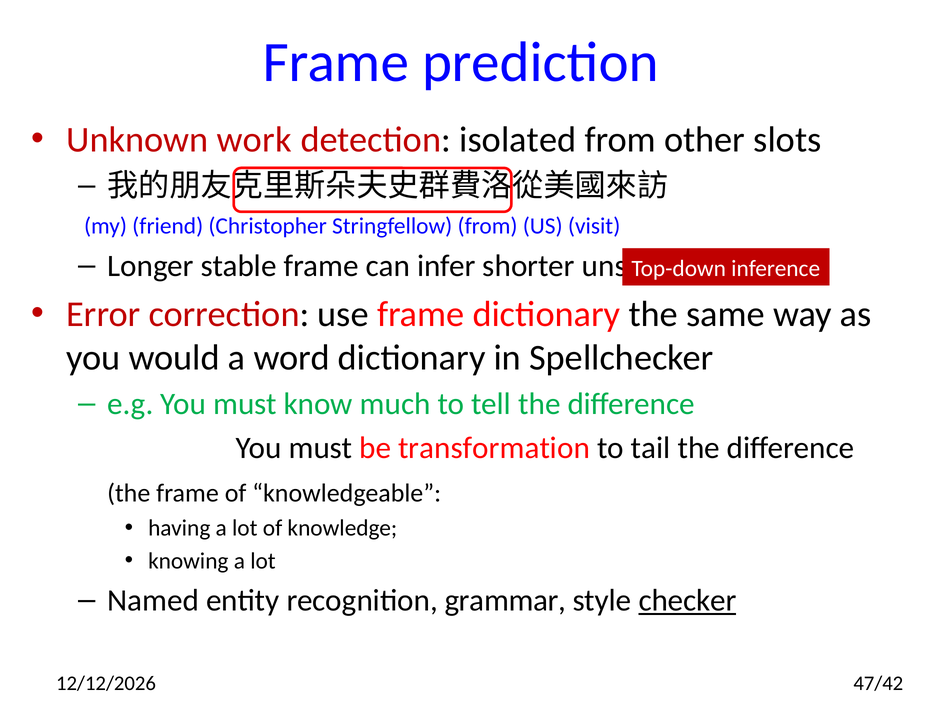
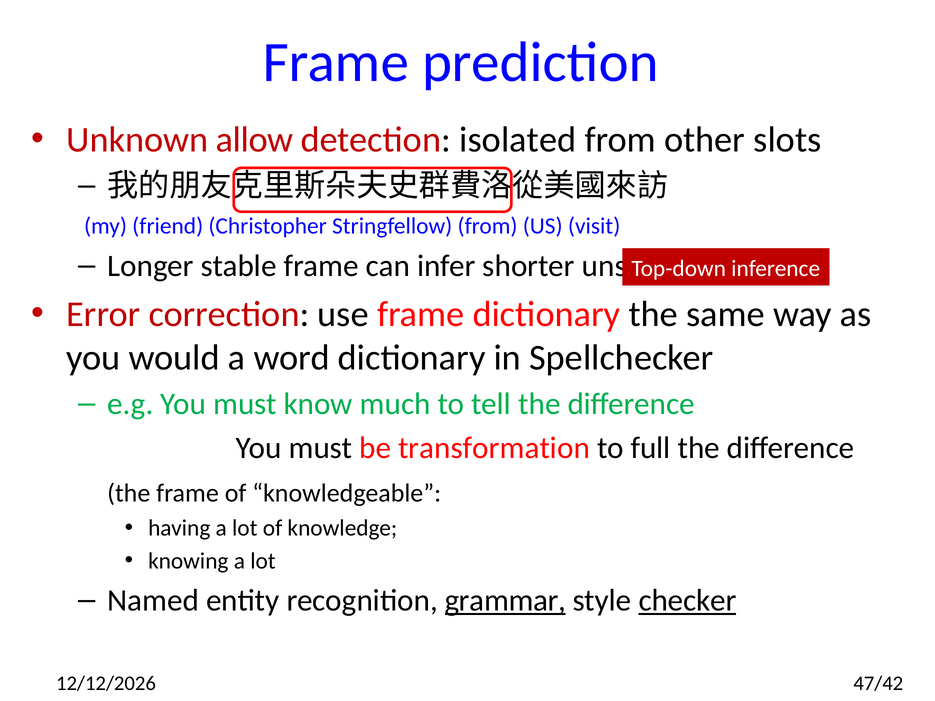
work: work -> allow (255, 140)
tail: tail -> full (651, 448)
grammar underline: none -> present (505, 601)
